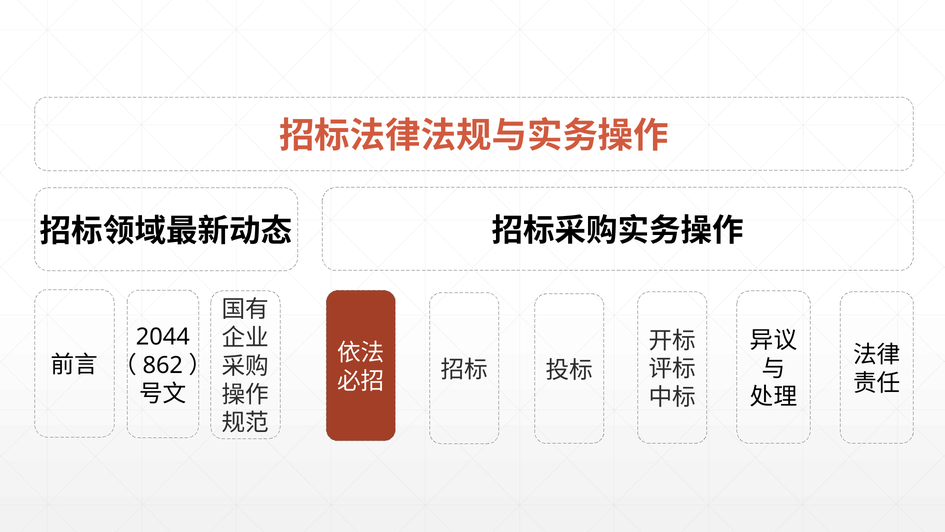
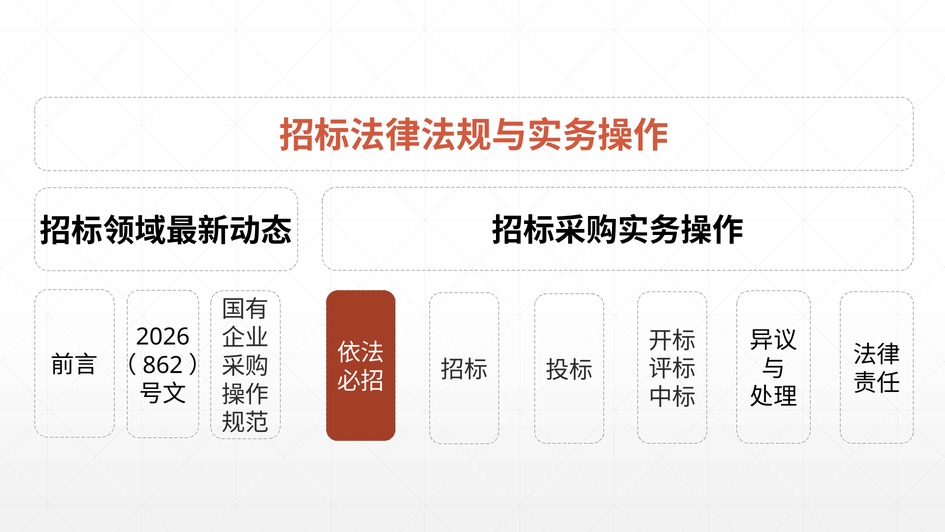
2044: 2044 -> 2026 (163, 337)
